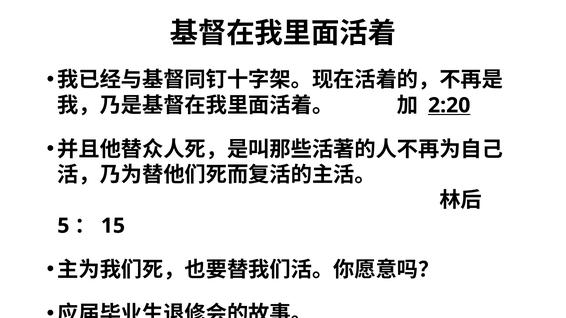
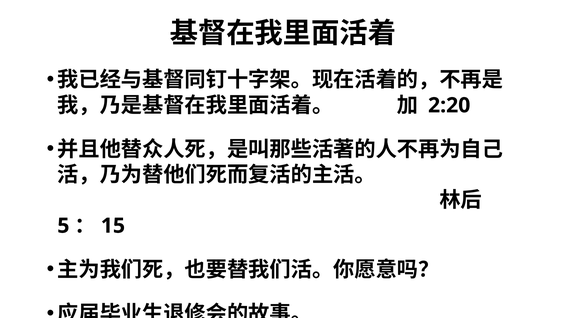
2:20 underline: present -> none (449, 105)
